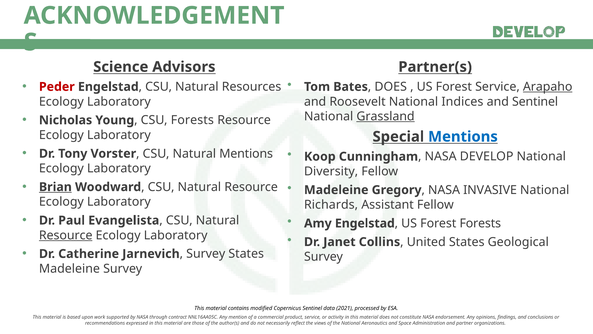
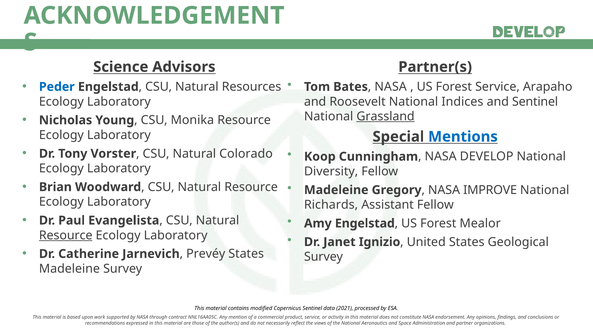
DOES: DOES -> NASA (391, 87)
Arapaho underline: present -> none (548, 87)
Peder colour: red -> blue (57, 87)
CSU Forests: Forests -> Monika (192, 120)
Natural Mentions: Mentions -> Colorado (246, 153)
Brian underline: present -> none (55, 187)
INVASIVE: INVASIVE -> IMPROVE (490, 190)
Forest Forests: Forests -> Mealor (480, 223)
Collins: Collins -> Ignizio (380, 242)
Survey: Survey -> Prevéy (206, 254)
